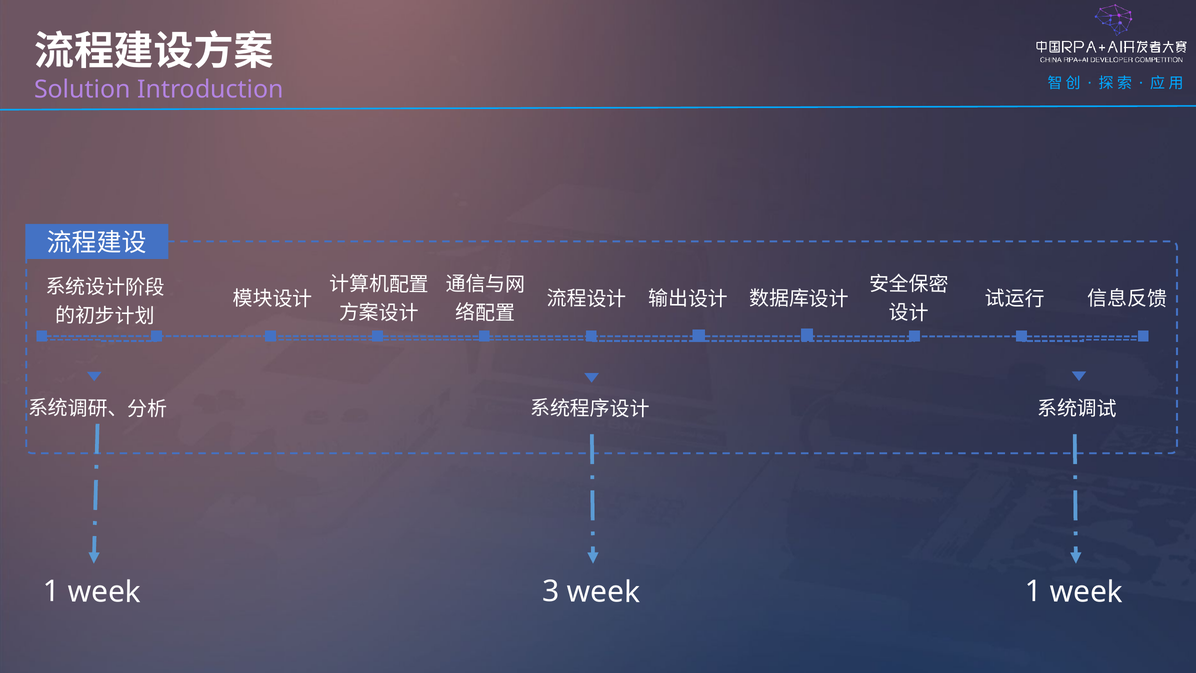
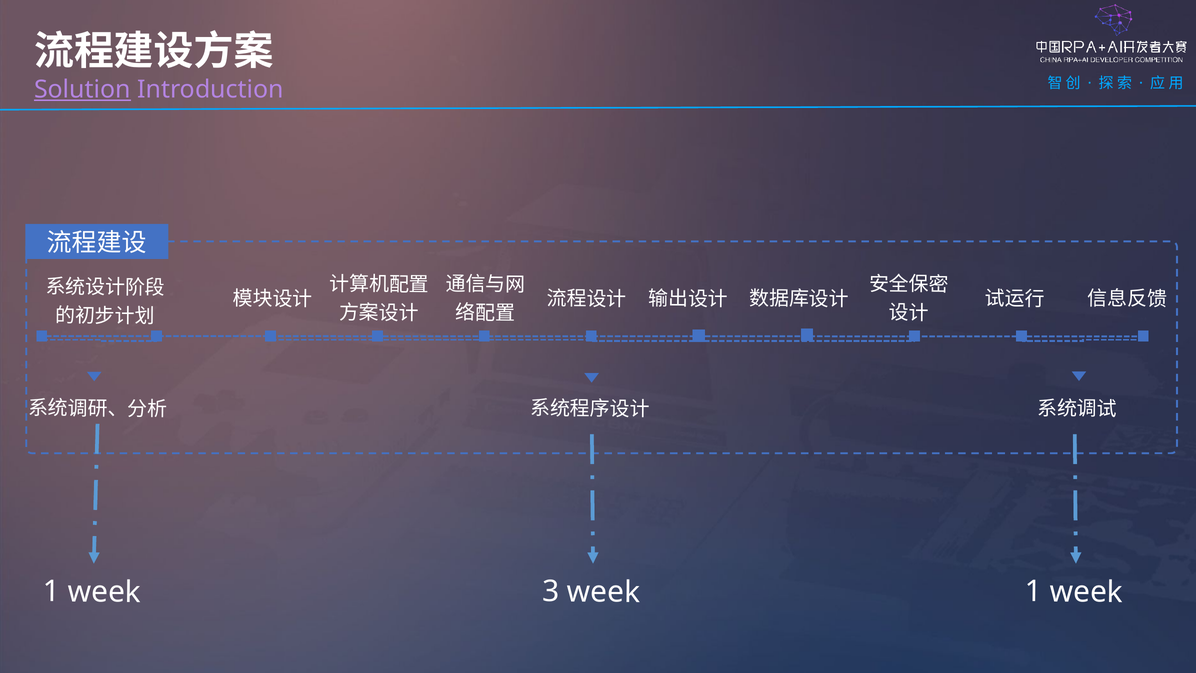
Solution underline: none -> present (82, 89)
